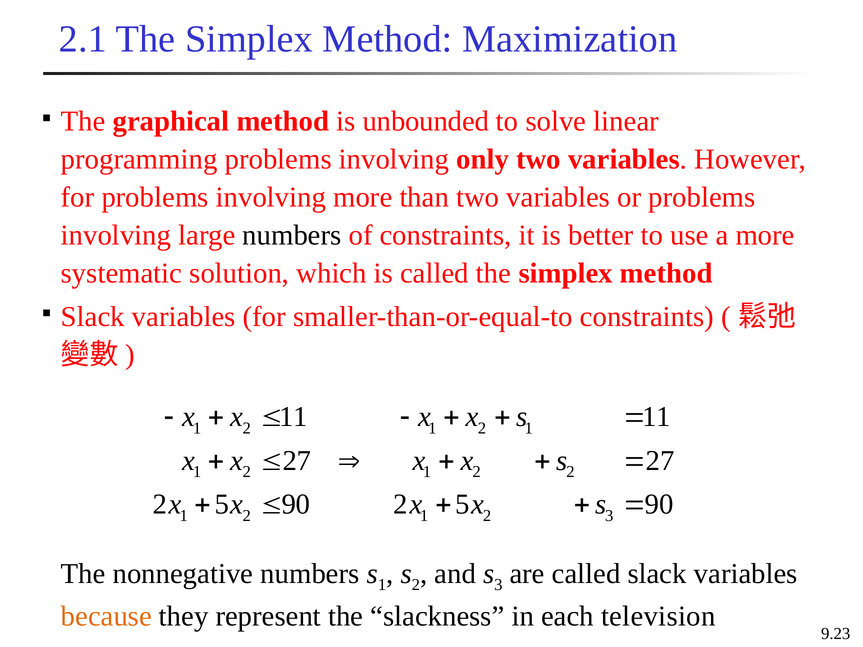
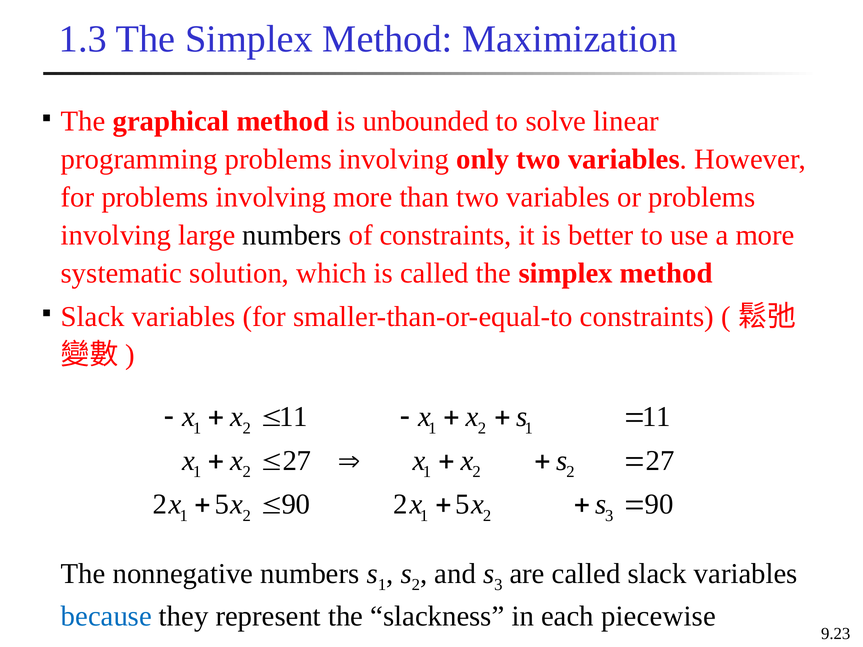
2.1: 2.1 -> 1.3 (83, 39)
because colour: orange -> blue (106, 617)
television: television -> piecewise (658, 617)
